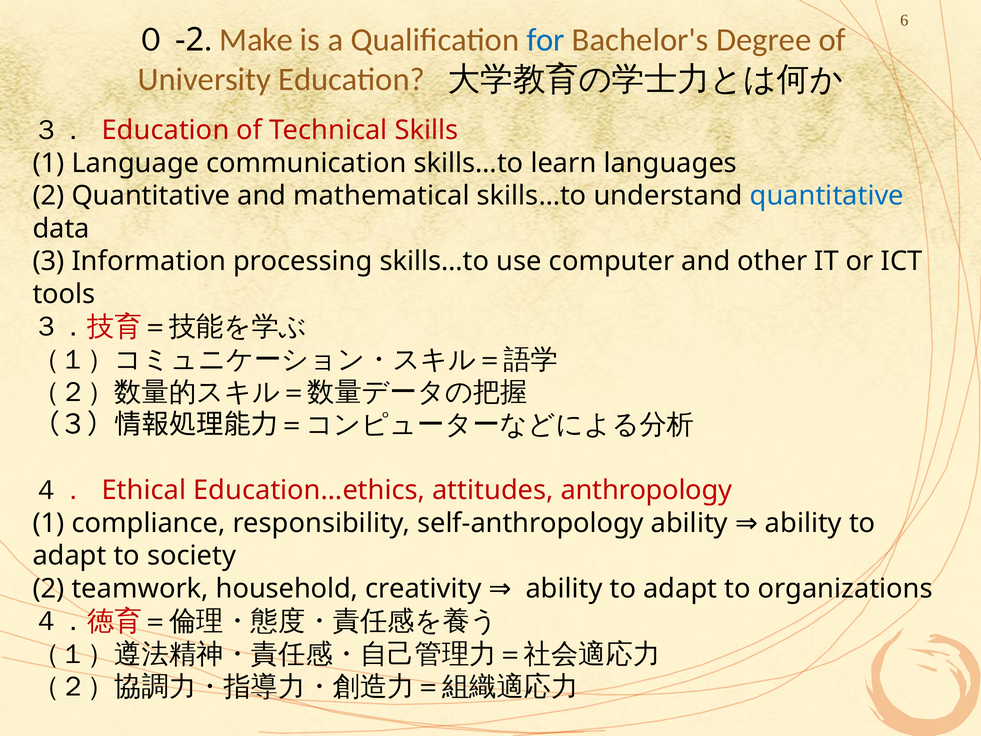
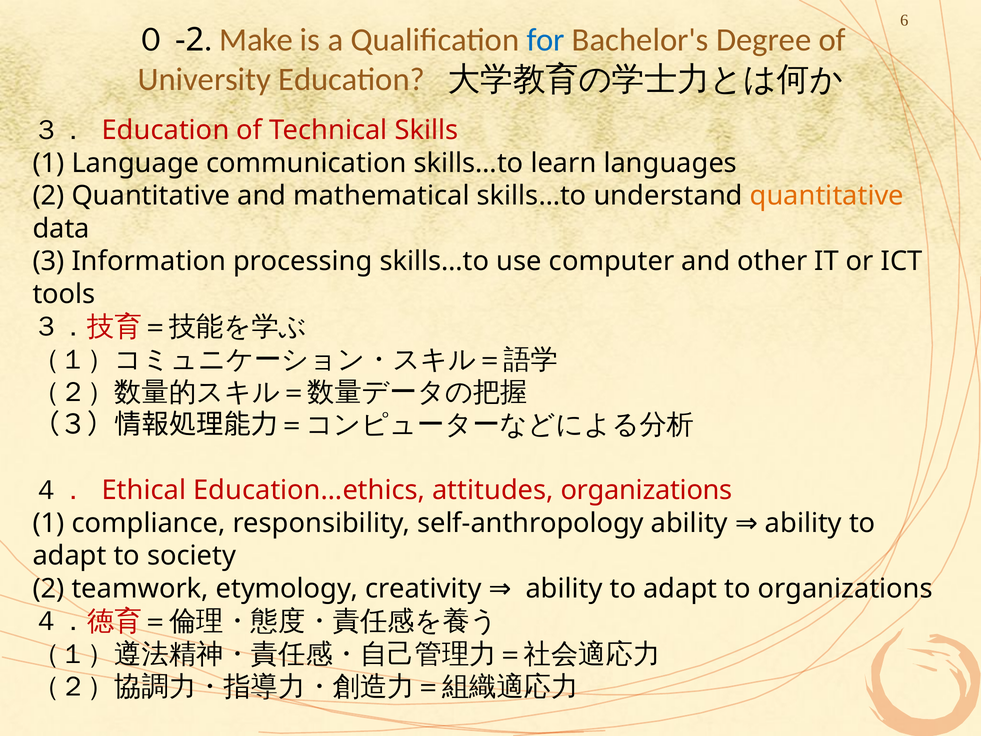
quantitative colour: blue -> orange (827, 196)
attitudes anthropology: anthropology -> organizations (646, 490)
household: household -> etymology (287, 588)
